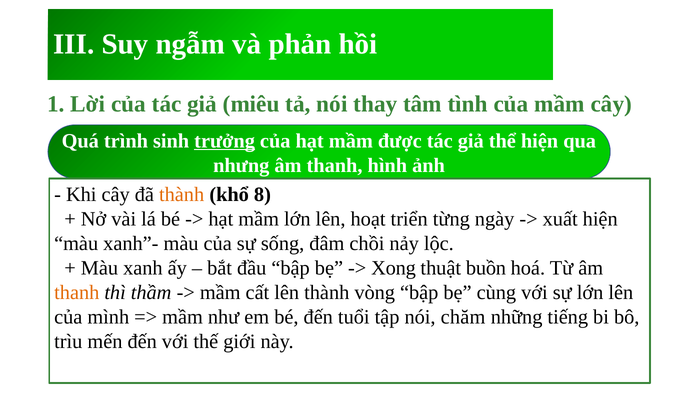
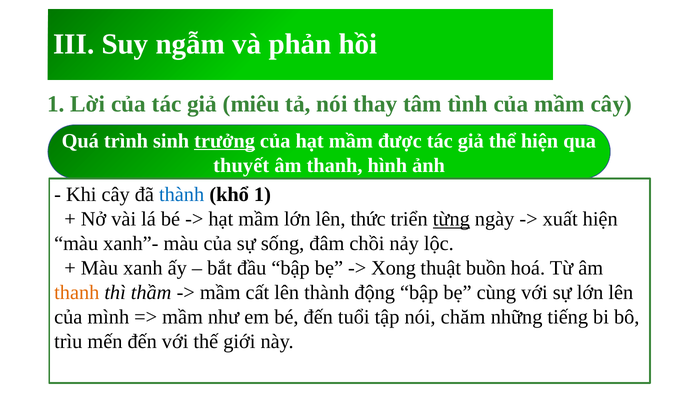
nhưng: nhưng -> thuyết (241, 165)
thành colour: orange -> blue (182, 194)
khổ 8: 8 -> 1 (262, 194)
hoạt: hoạt -> thức (368, 219)
từng underline: none -> present (451, 219)
vòng: vòng -> động (375, 292)
